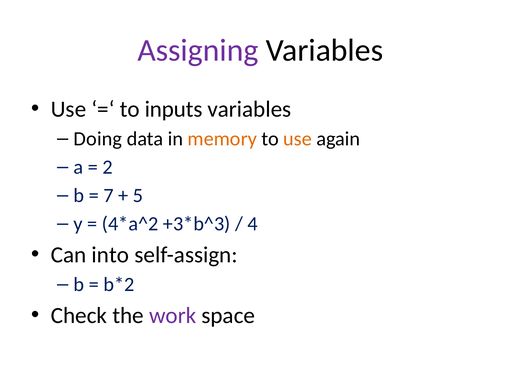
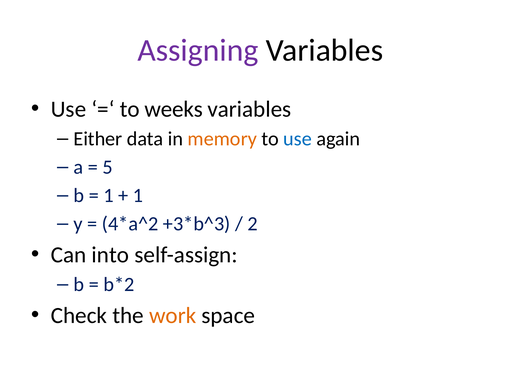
inputs: inputs -> weeks (174, 109)
Doing: Doing -> Either (98, 139)
use colour: orange -> blue (298, 139)
2: 2 -> 5 (108, 168)
7: 7 -> 1 (108, 196)
5: 5 -> 1 (138, 196)
4: 4 -> 2 (252, 224)
work colour: purple -> orange (173, 316)
